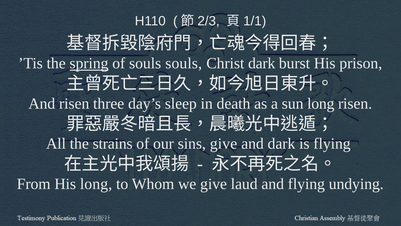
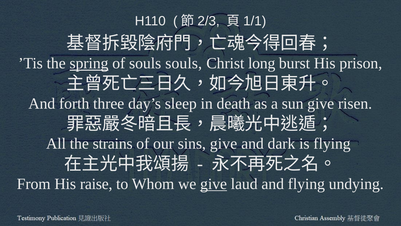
Christ dark: dark -> long (262, 63)
And risen: risen -> forth (74, 103)
sun long: long -> give (321, 103)
His long: long -> raise (96, 184)
give underline: none -> present (214, 184)
